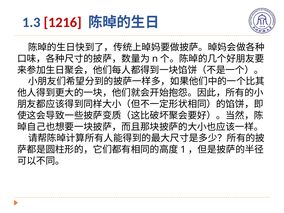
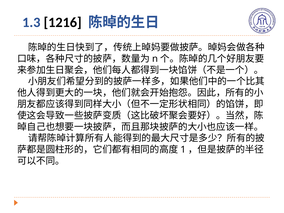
1216 colour: red -> black (63, 22)
